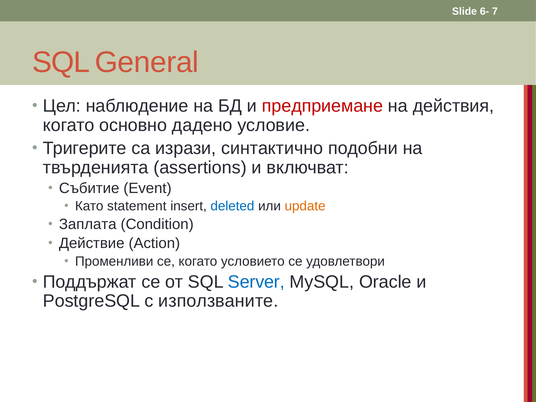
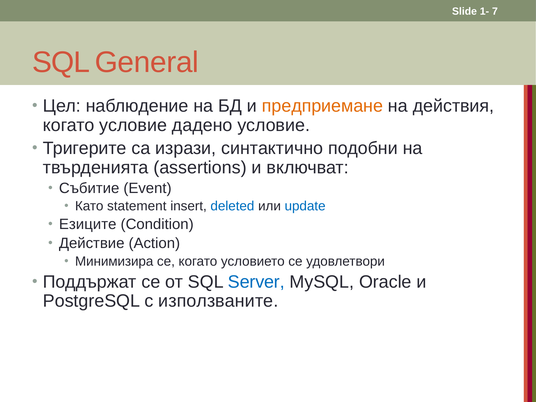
6-: 6- -> 1- (484, 11)
предприемане colour: red -> orange (322, 106)
когато основно: основно -> условие (133, 125)
update colour: orange -> blue (305, 206)
Заплата: Заплата -> Езиците (88, 224)
Променливи: Променливи -> Минимизира (114, 261)
